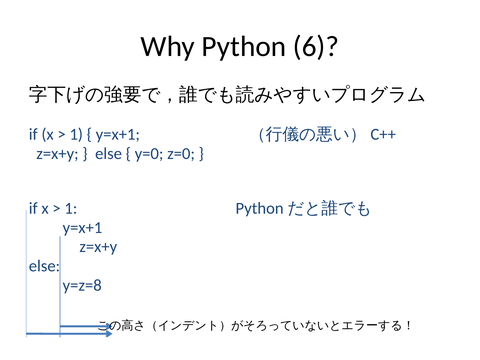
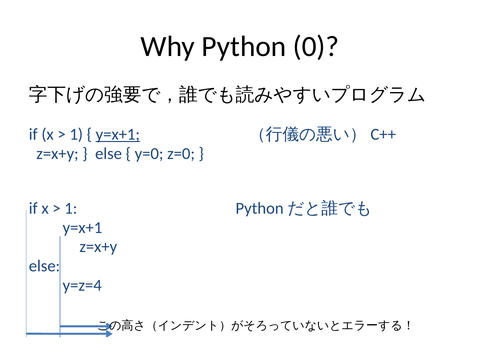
6: 6 -> 0 (316, 46)
y=x+1 underline: none -> present (118, 134)
y=z=8: y=z=8 -> y=z=4 (82, 285)
